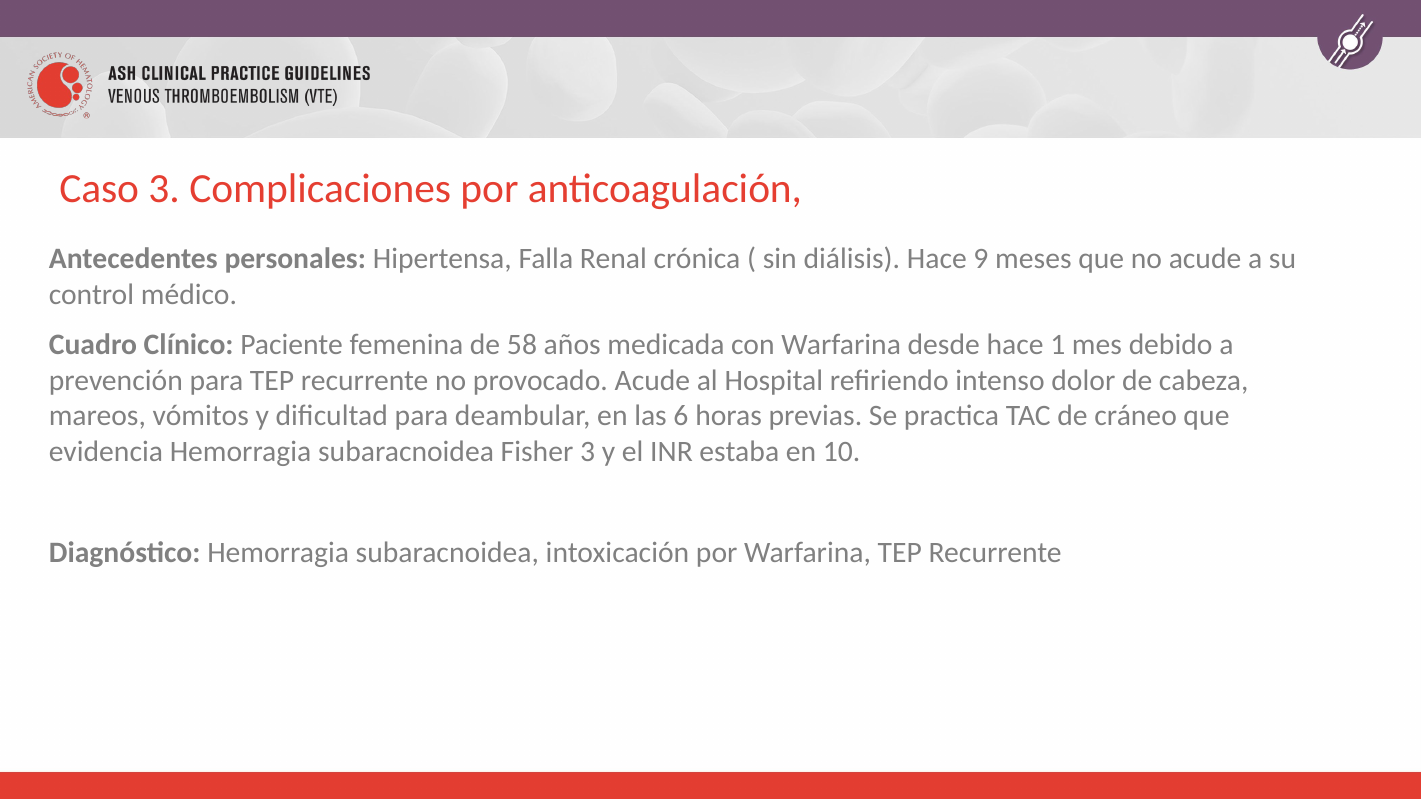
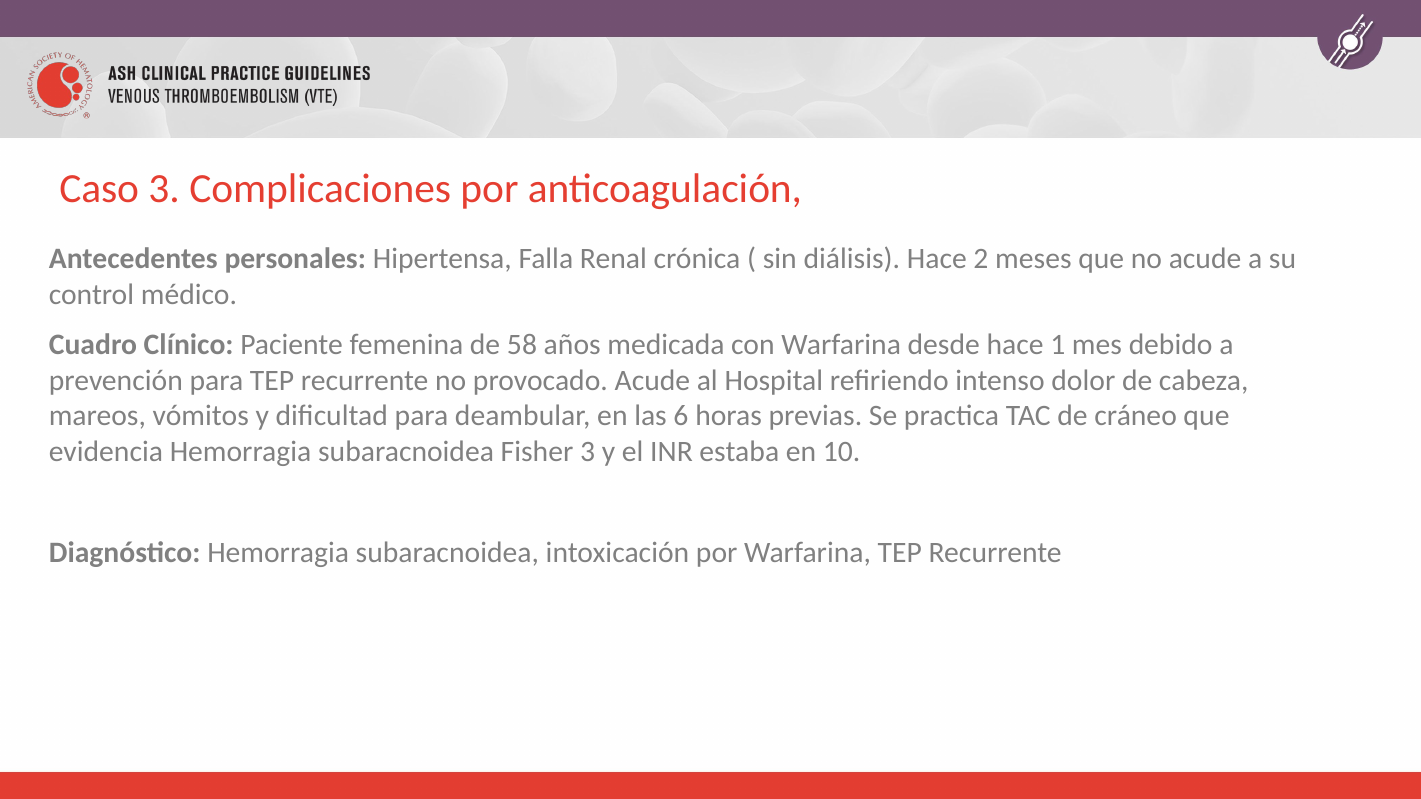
9: 9 -> 2 (981, 259)
